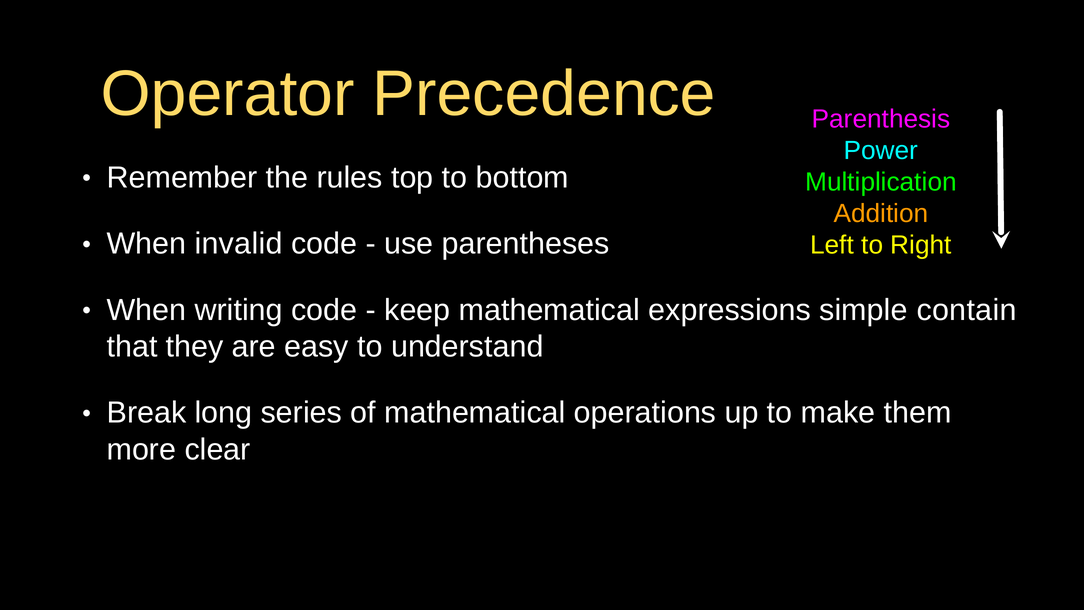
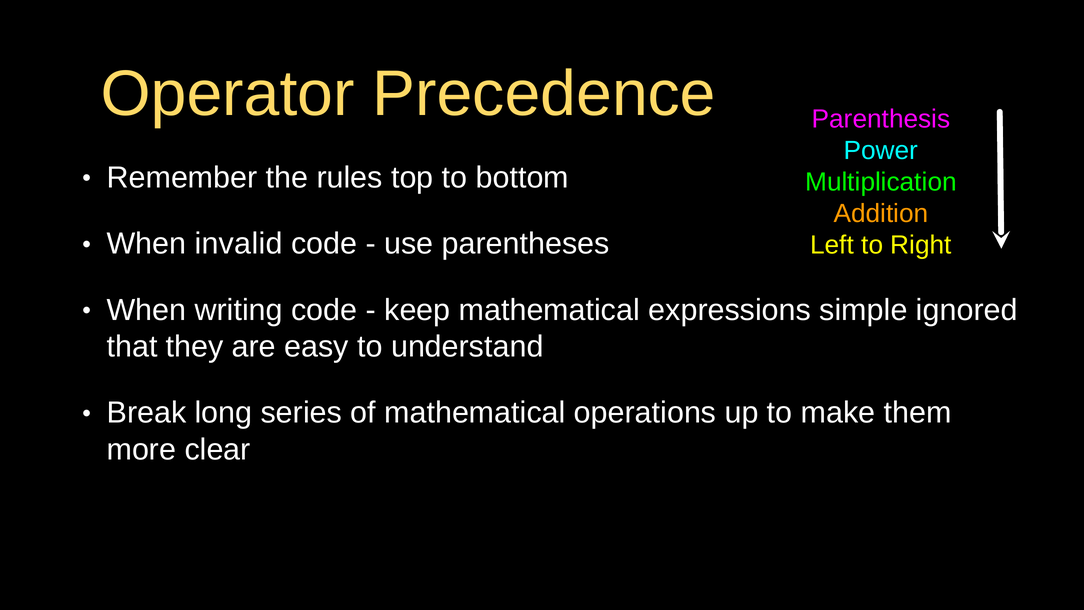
contain: contain -> ignored (967, 310)
